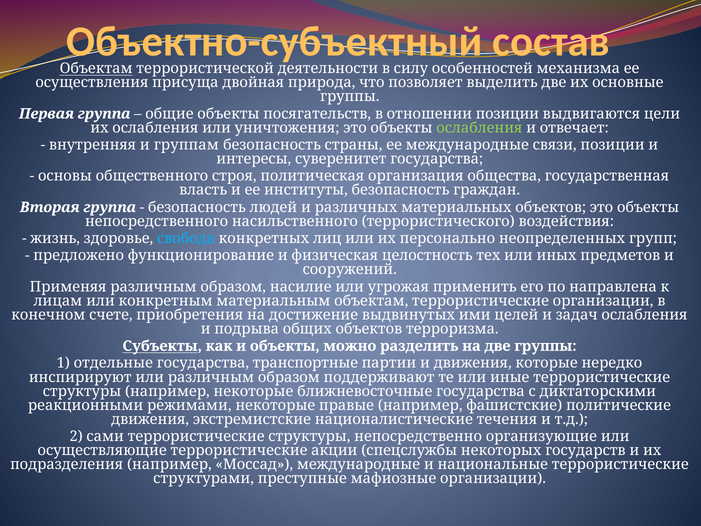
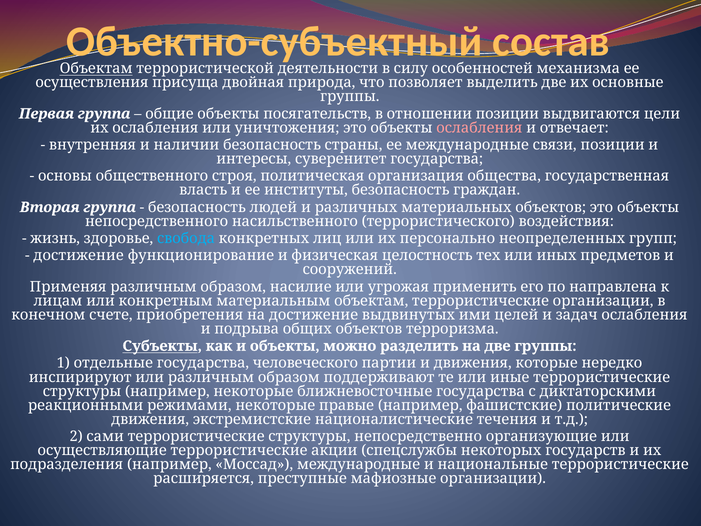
ослабления colour: light green -> pink (479, 128)
группам: группам -> наличии (186, 145)
предложено: предложено -> достижение (79, 255)
транспортные: транспортные -> человеческого (305, 363)
структурами: структурами -> расширяется (204, 478)
